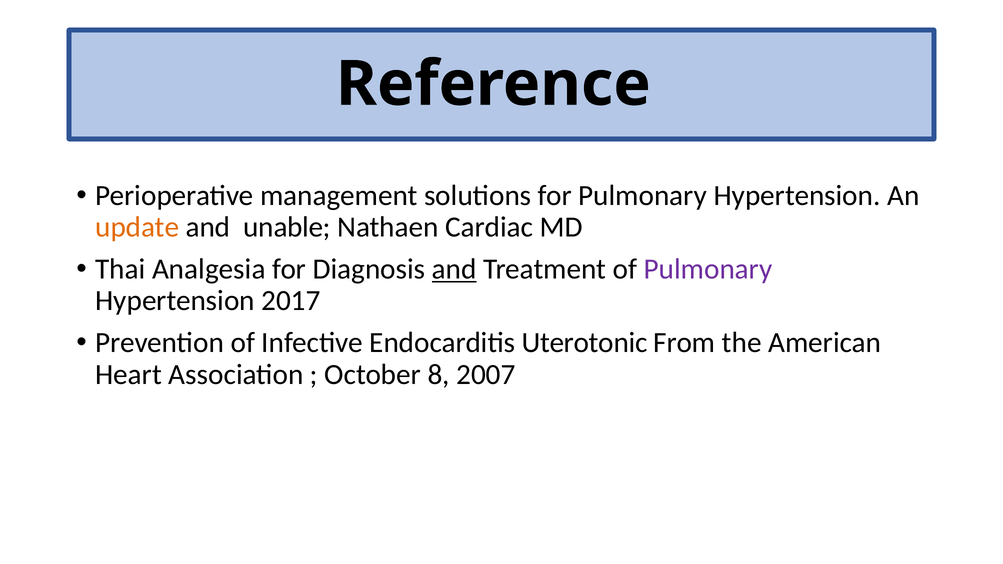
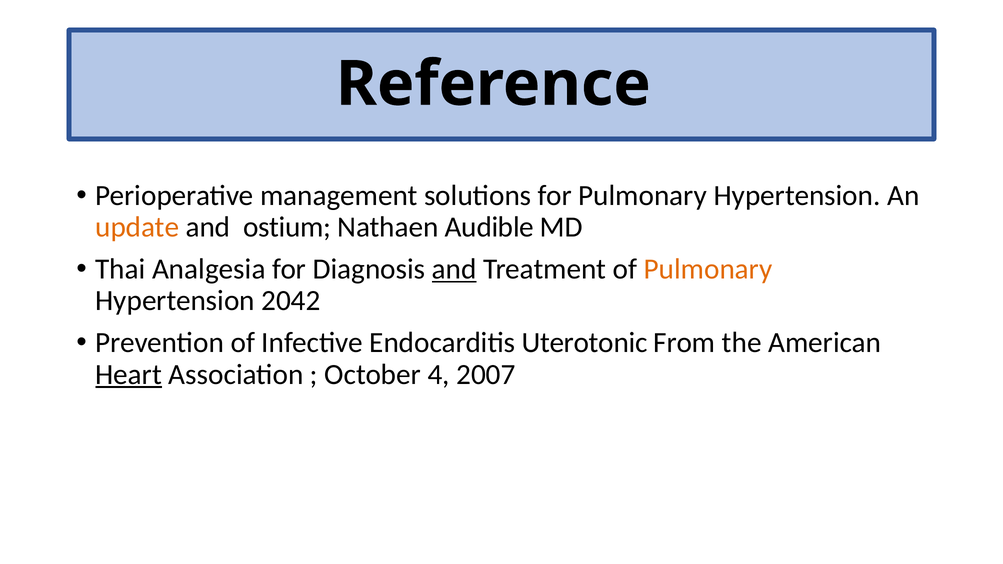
unable: unable -> ostium (287, 227)
Cardiac: Cardiac -> Audible (489, 227)
Pulmonary colour: purple -> orange (708, 269)
2017: 2017 -> 2042 (291, 301)
Heart underline: none -> present (129, 374)
8: 8 -> 4 (439, 374)
